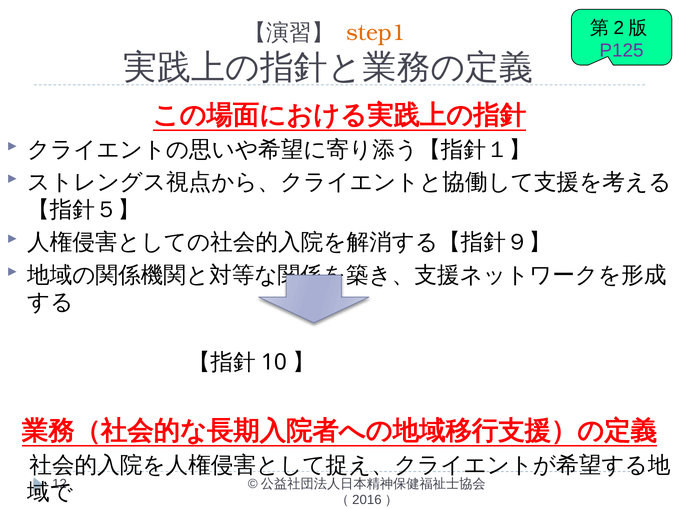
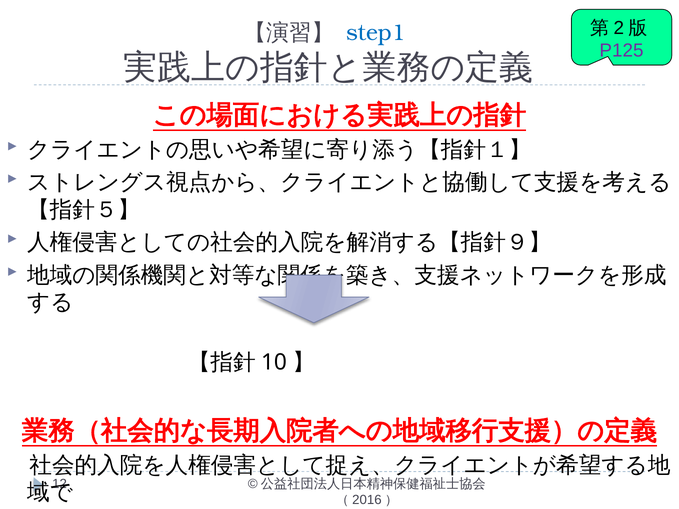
step1 colour: orange -> blue (376, 33)
